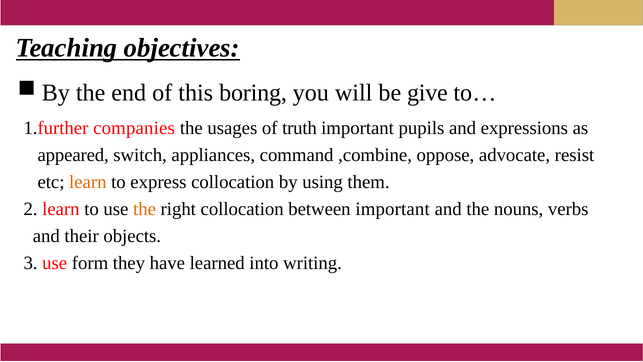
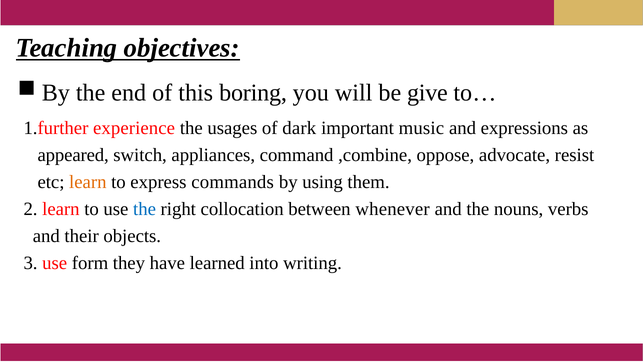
companies: companies -> experience (134, 128)
truth: truth -> dark (299, 128)
pupils: pupils -> music (421, 128)
express collocation: collocation -> commands (233, 182)
the colour: orange -> blue (145, 209)
between important: important -> whenever (393, 209)
